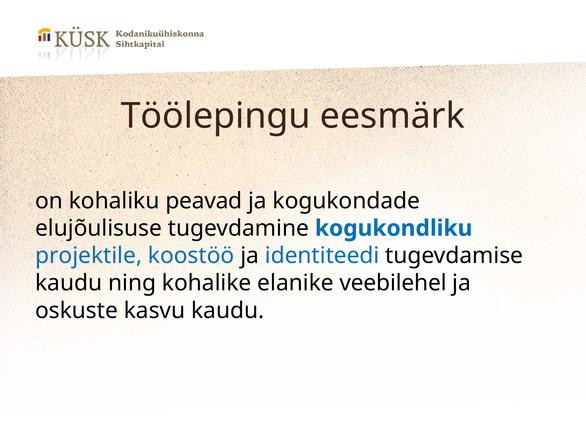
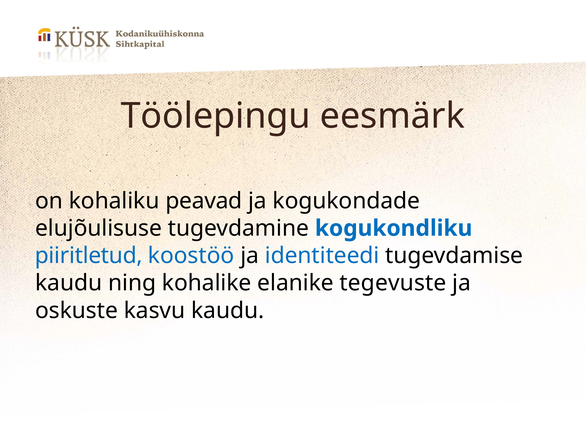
projektile: projektile -> piiritletud (89, 255)
veebilehel: veebilehel -> tegevuste (393, 283)
